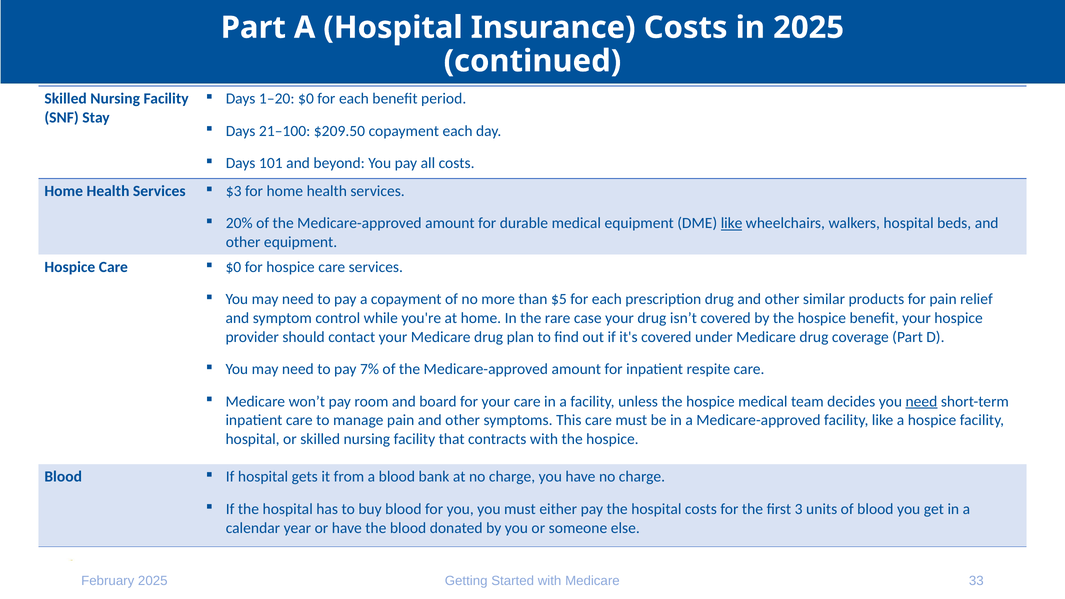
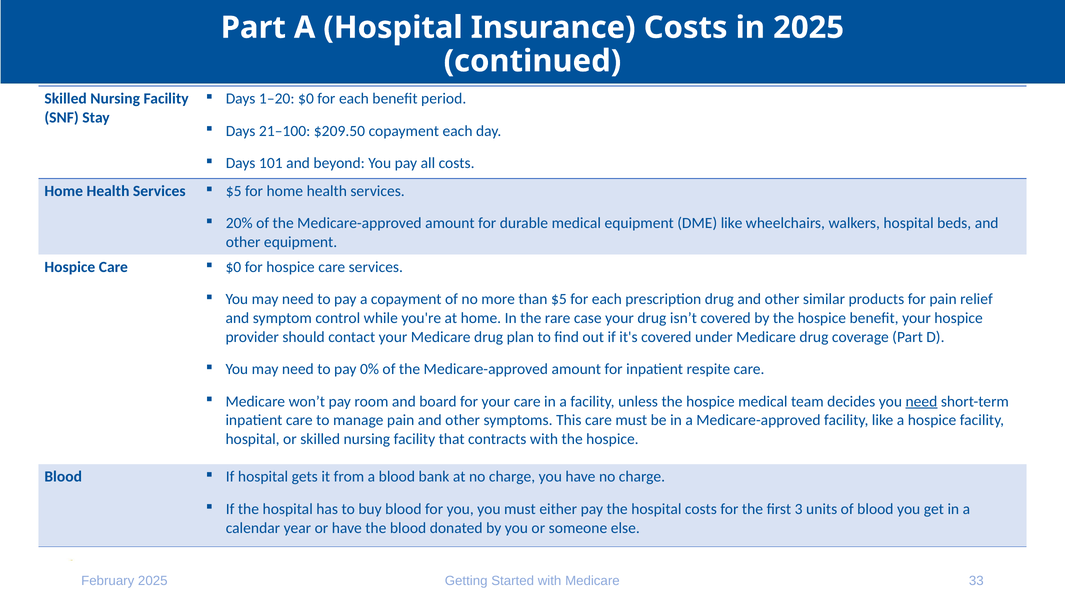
$3: $3 -> $5 (234, 191)
like underline: present -> none (732, 223)
7%: 7% -> 0% (369, 369)
